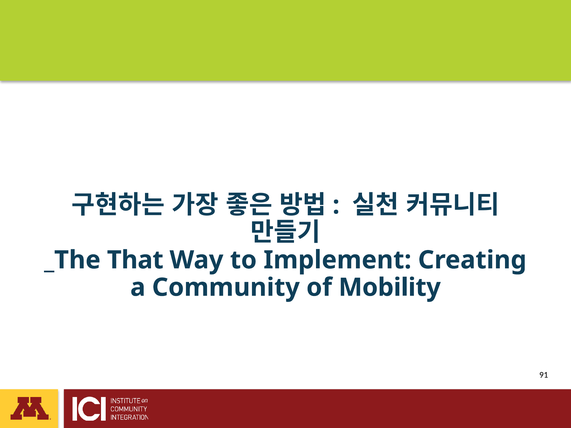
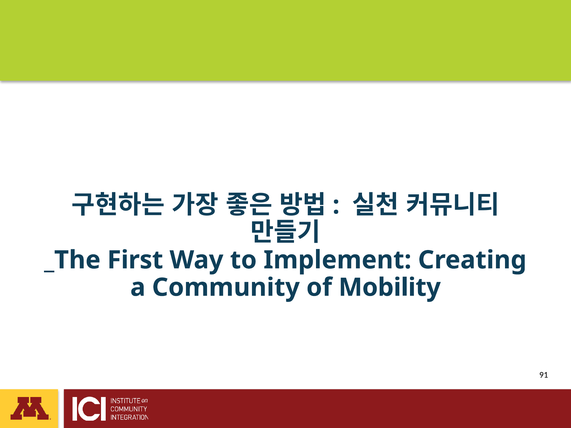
That: That -> First (135, 260)
